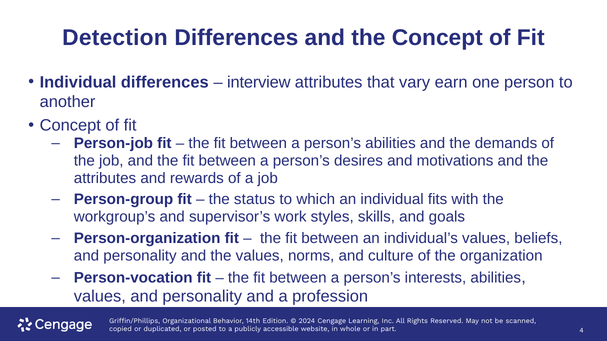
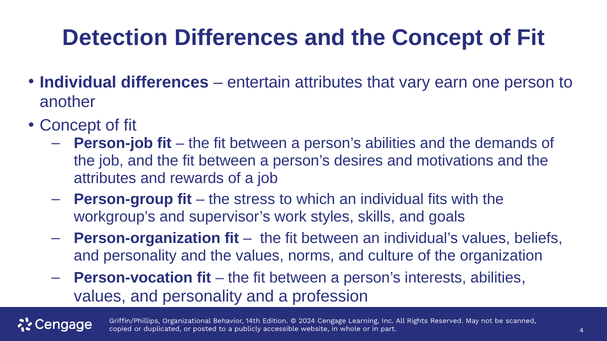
interview: interview -> entertain (259, 82)
status: status -> stress (255, 200)
